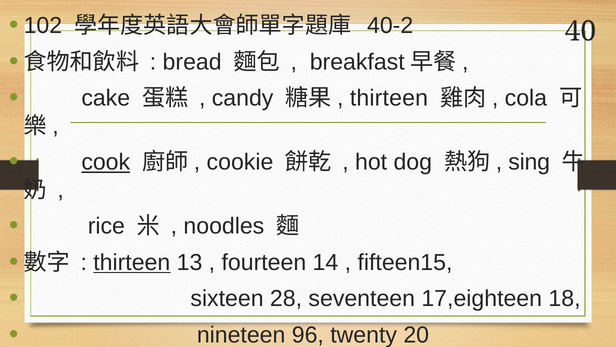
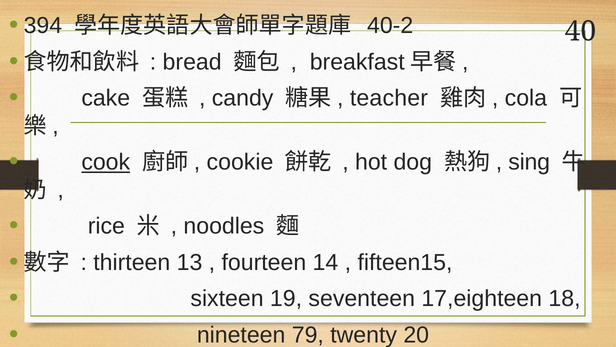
102: 102 -> 394 (43, 26)
thirteen: thirteen -> teacher (389, 98)
thirteen underline: present -> none (132, 262)
28: 28 -> 19 (286, 298)
96: 96 -> 79 (308, 335)
